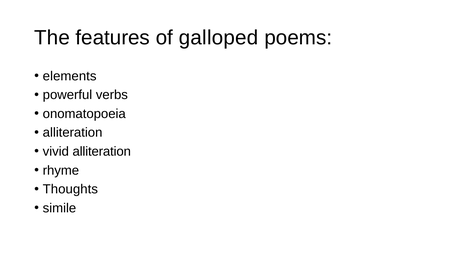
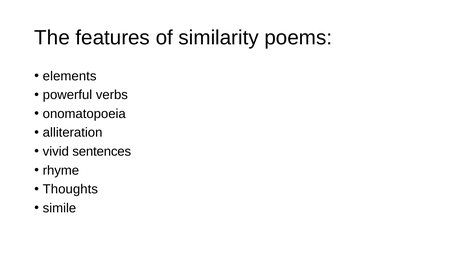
galloped: galloped -> similarity (219, 38)
vivid alliteration: alliteration -> sentences (102, 152)
